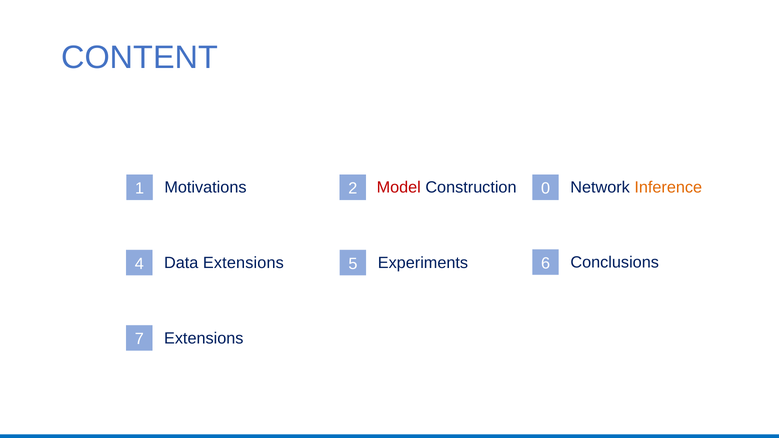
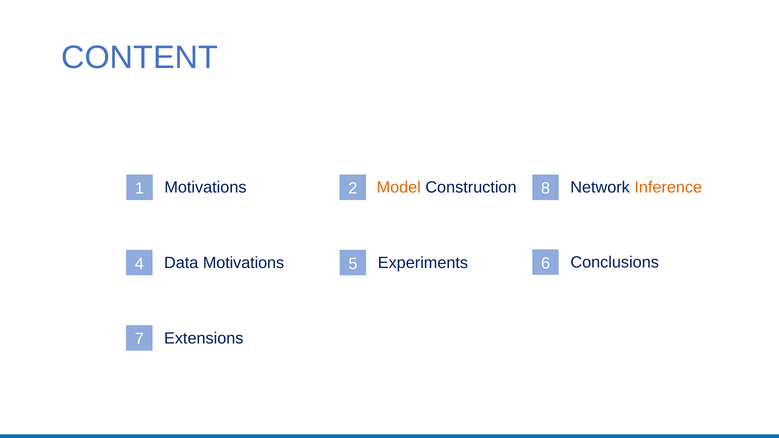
Model colour: red -> orange (399, 188)
0: 0 -> 8 (546, 189)
Data Extensions: Extensions -> Motivations (244, 263)
